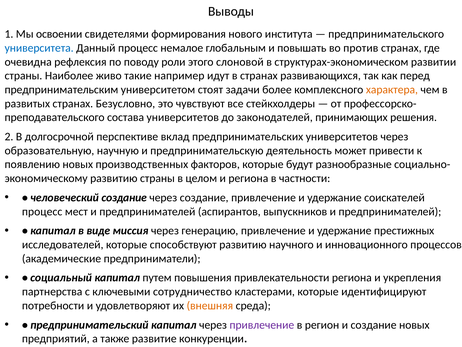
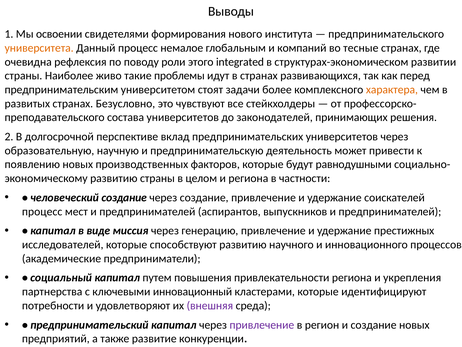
университета colour: blue -> orange (39, 48)
повышать: повышать -> компаний (302, 48)
против: против -> тесные (361, 48)
слоновой: слоновой -> integrated (240, 62)
например: например -> проблемы (179, 76)
разнообразные: разнообразные -> равнодушными (354, 164)
сотрудничество: сотрудничество -> инновационный (193, 291)
внешняя colour: orange -> purple (210, 305)
